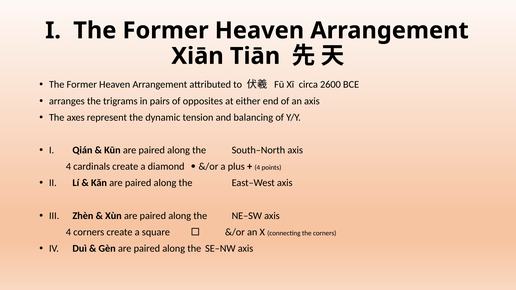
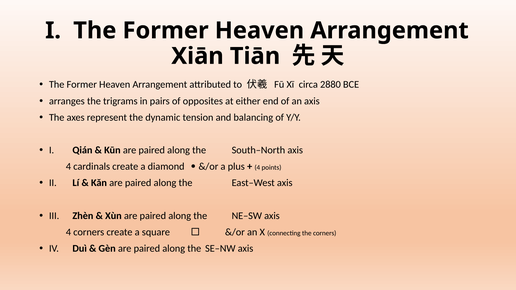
2600: 2600 -> 2880 (330, 85)
